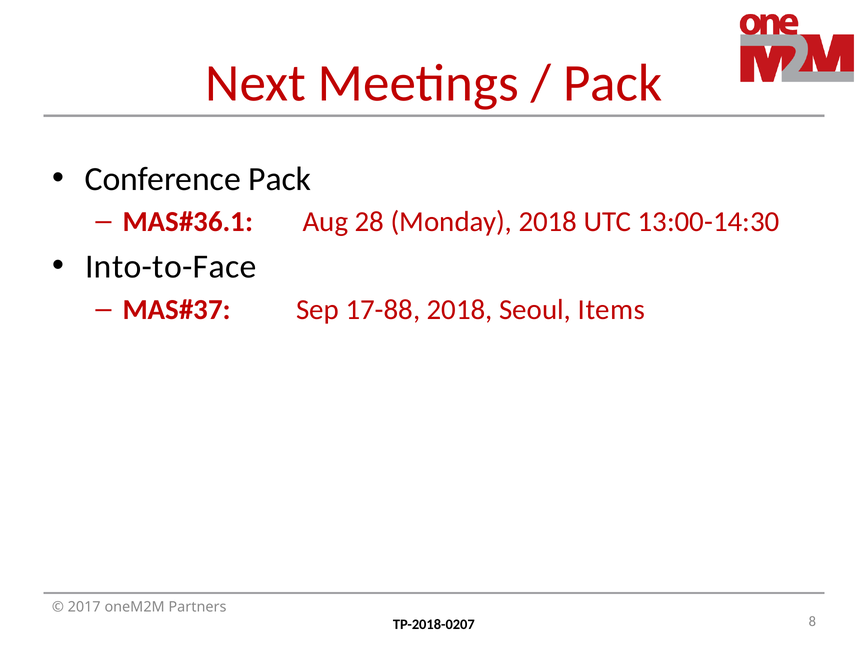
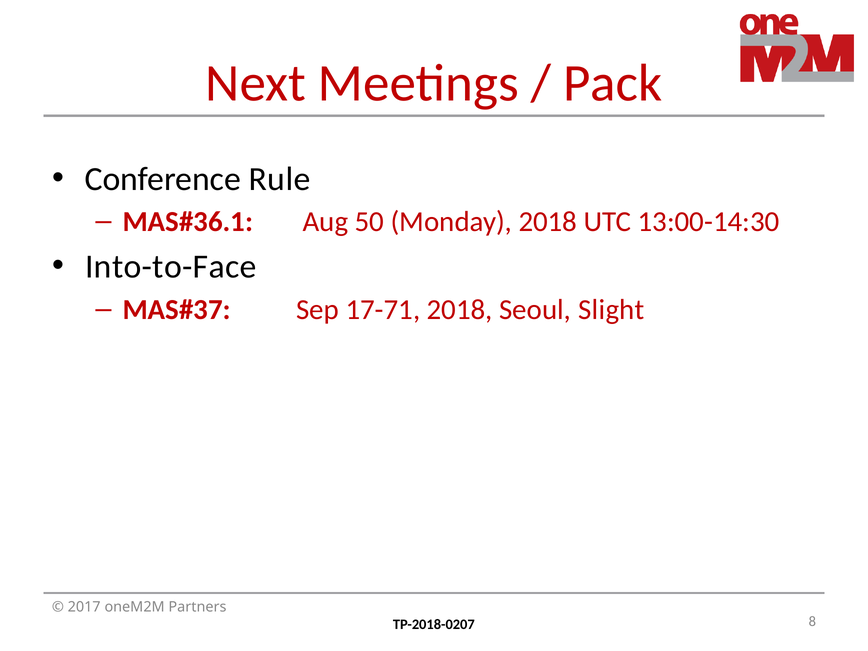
Conference Pack: Pack -> Rule (280, 179)
28: 28 -> 50 (369, 222)
17-88: 17-88 -> 17-71 (383, 310)
Items: Items -> Slight (611, 310)
